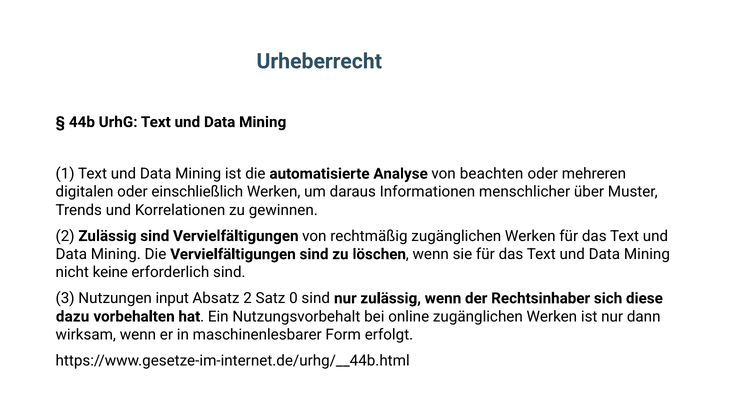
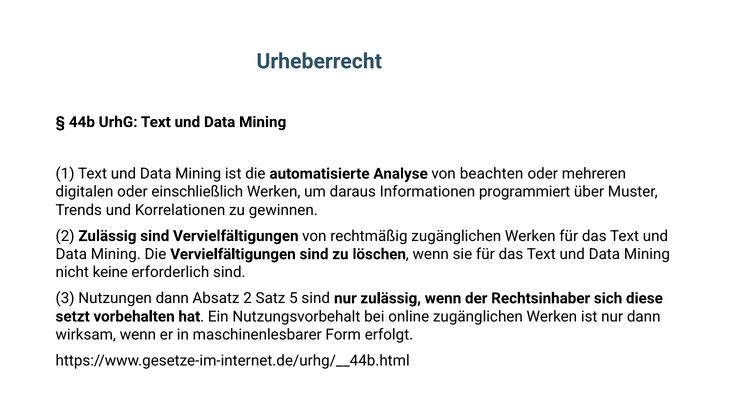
menschlicher: menschlicher -> programmiert (525, 192)
Nutzungen input: input -> dann (172, 298)
0: 0 -> 5 (293, 298)
dazu: dazu -> setzt (73, 317)
